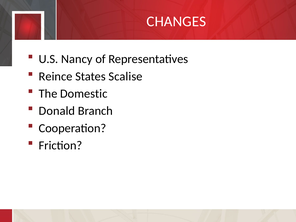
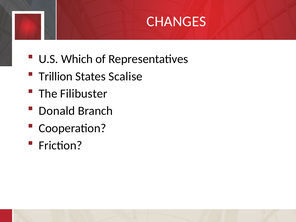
Nancy: Nancy -> Which (77, 59)
Reince: Reince -> Trillion (56, 76)
Domestic: Domestic -> Filibuster (84, 94)
